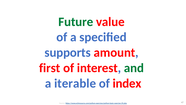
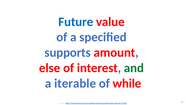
Future colour: green -> blue (76, 22)
first: first -> else (50, 68)
index: index -> while (127, 83)
